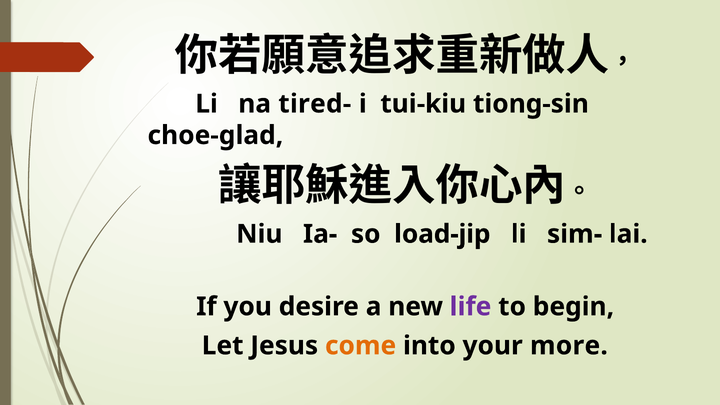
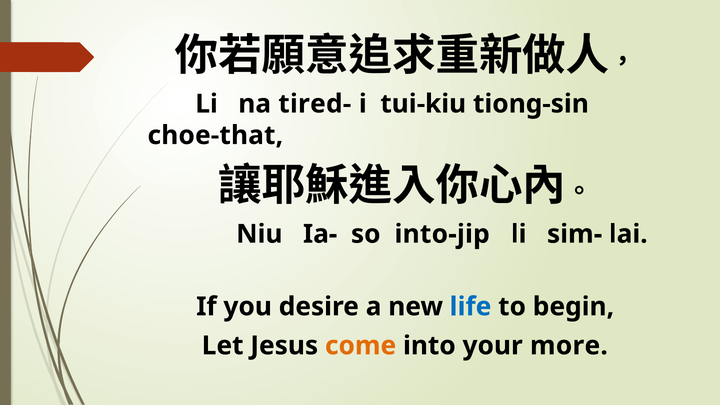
choe-glad: choe-glad -> choe-that (215, 135)
load-jip: load-jip -> into-jip (442, 234)
life colour: purple -> blue (471, 307)
